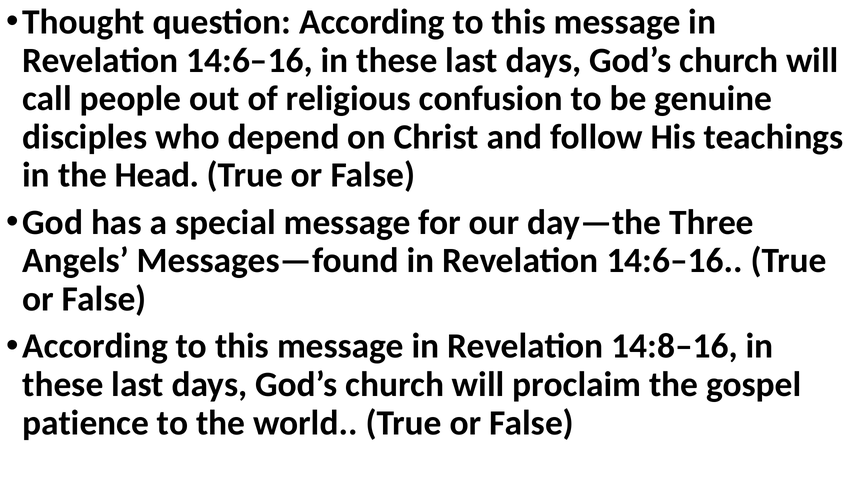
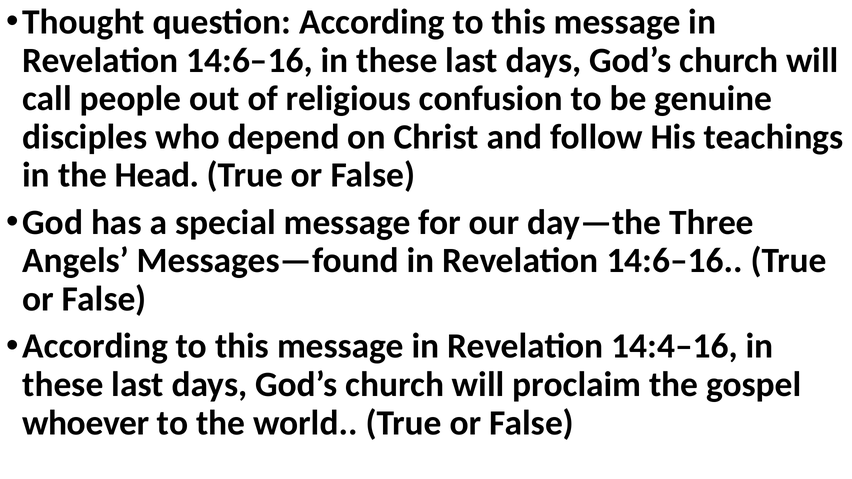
14:8–16: 14:8–16 -> 14:4–16 (675, 346)
patience: patience -> whoever (86, 423)
